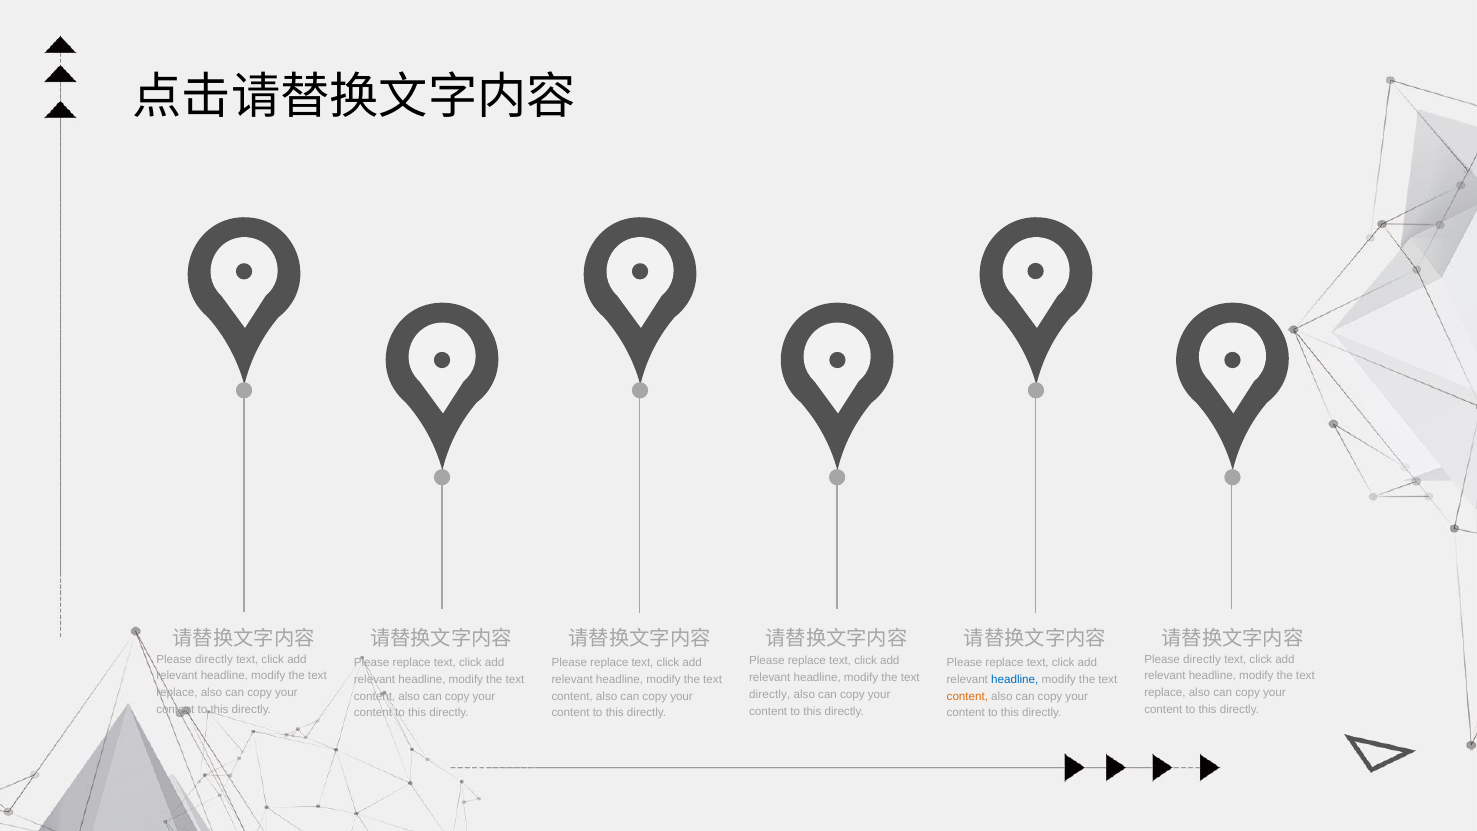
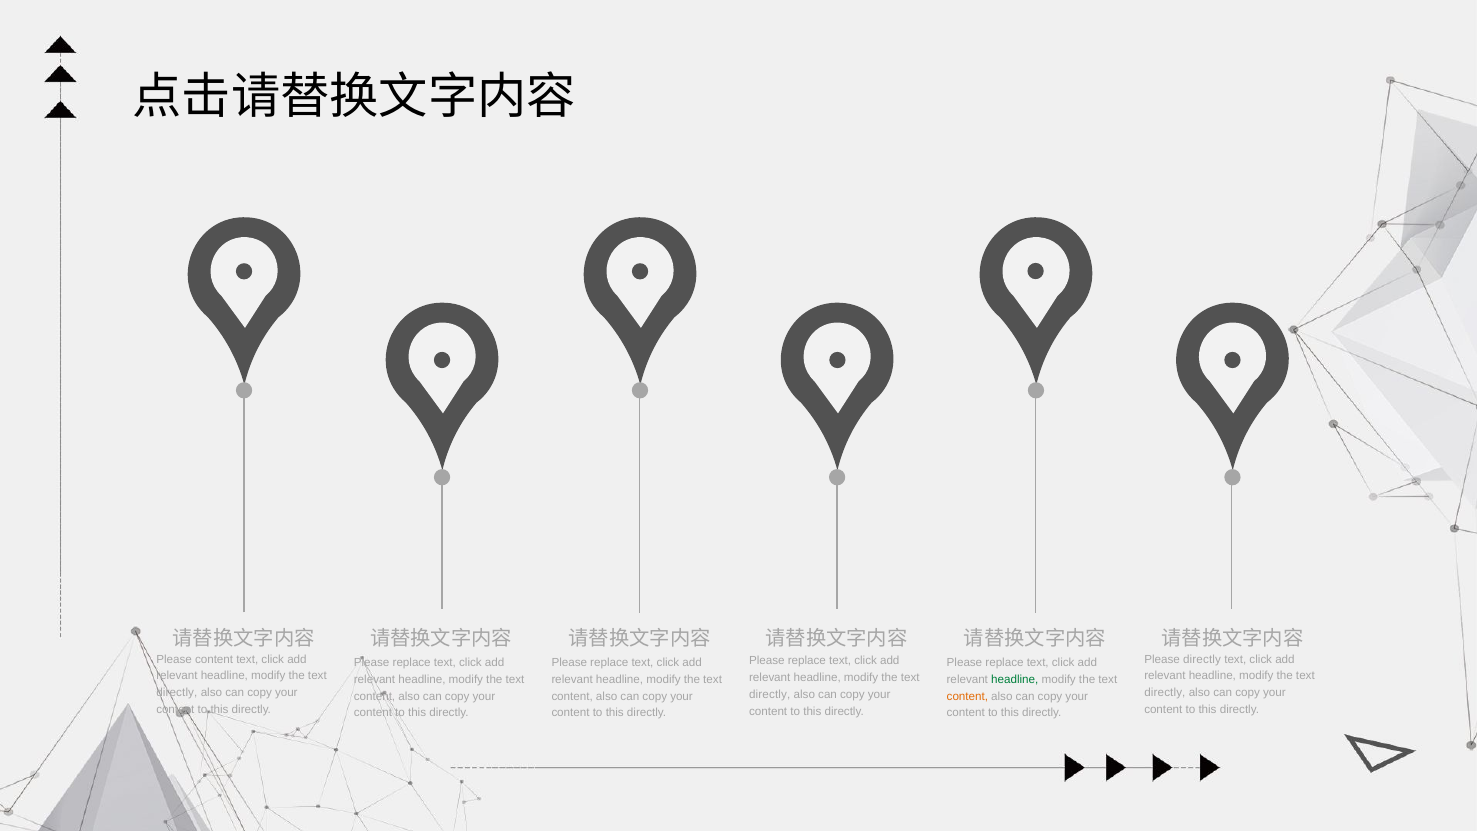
directly: directly -> content (214, 659)
headline colour: blue -> green (1015, 679)
replace: replace -> directly (177, 693)
replace: replace -> directly (1165, 693)
